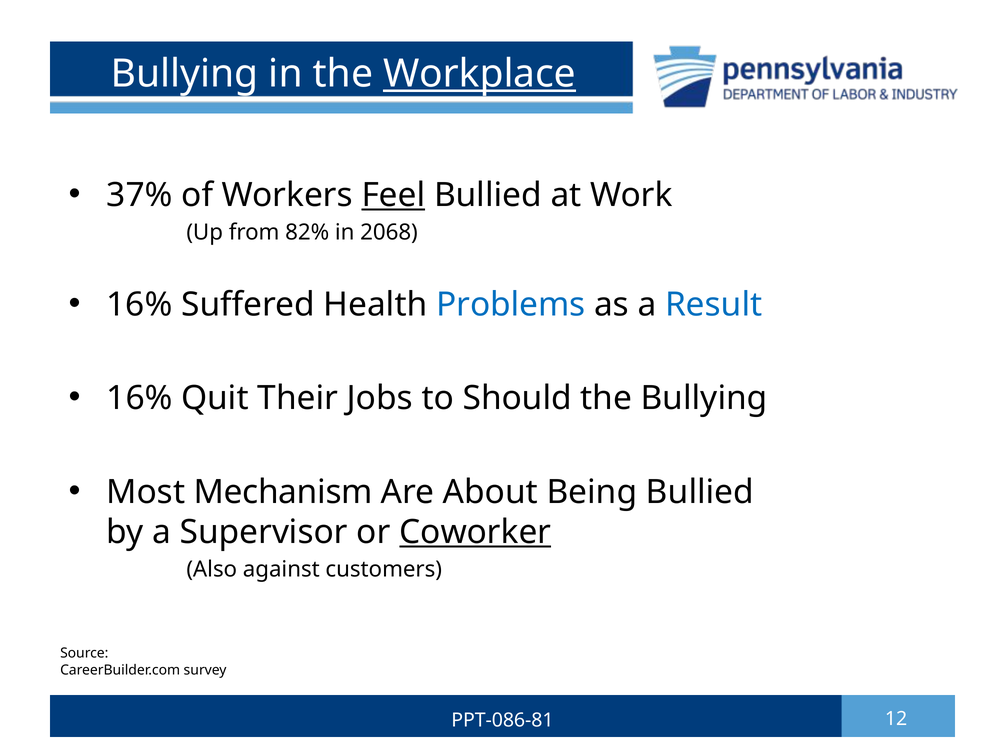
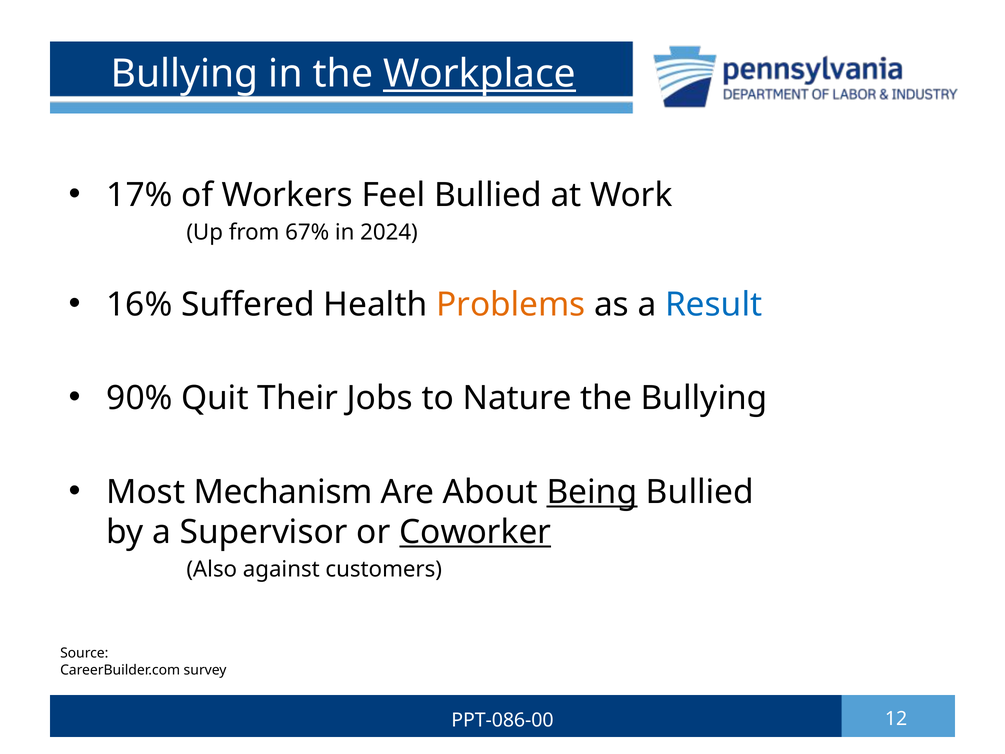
37%: 37% -> 17% (139, 195)
Feel underline: present -> none (393, 195)
82%: 82% -> 67% (307, 232)
2068: 2068 -> 2024 (389, 232)
Problems colour: blue -> orange (511, 304)
16%: 16% -> 90% (139, 398)
Should: Should -> Nature (517, 398)
Being underline: none -> present (592, 492)
PPT-086-81: PPT-086-81 -> PPT-086-00 (502, 720)
